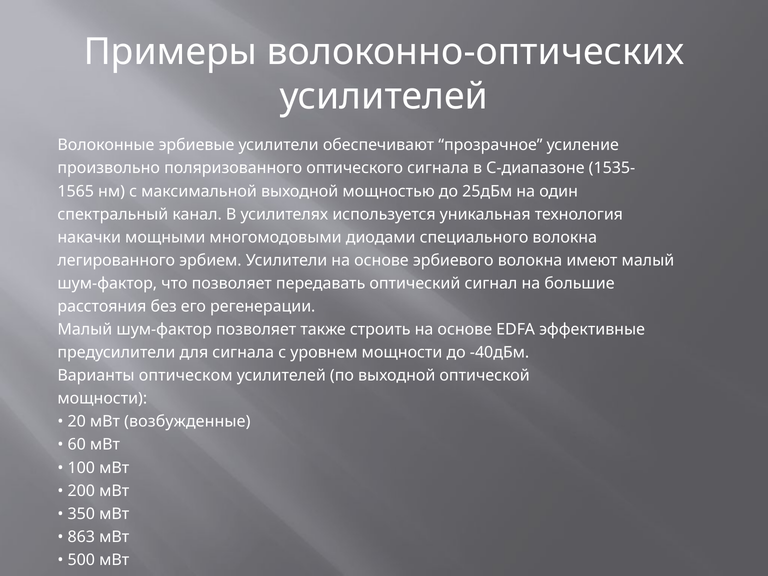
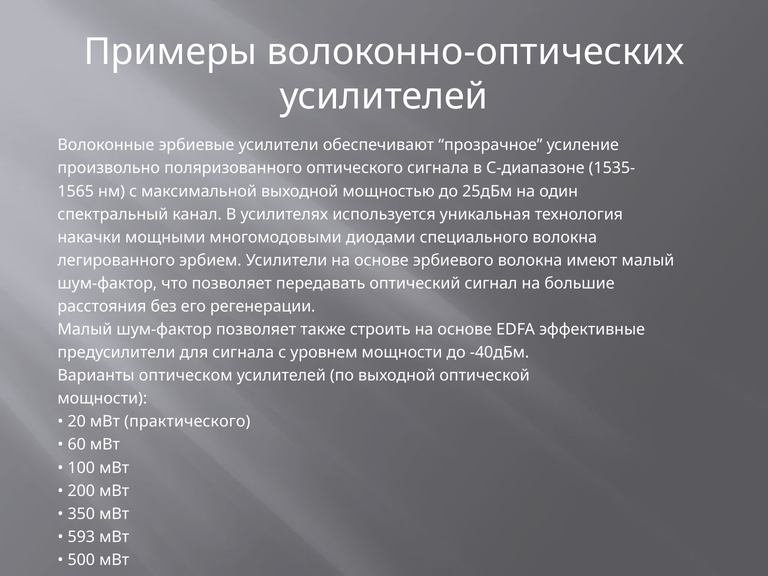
возбужденные: возбужденные -> практического (187, 422)
863: 863 -> 593 (81, 537)
